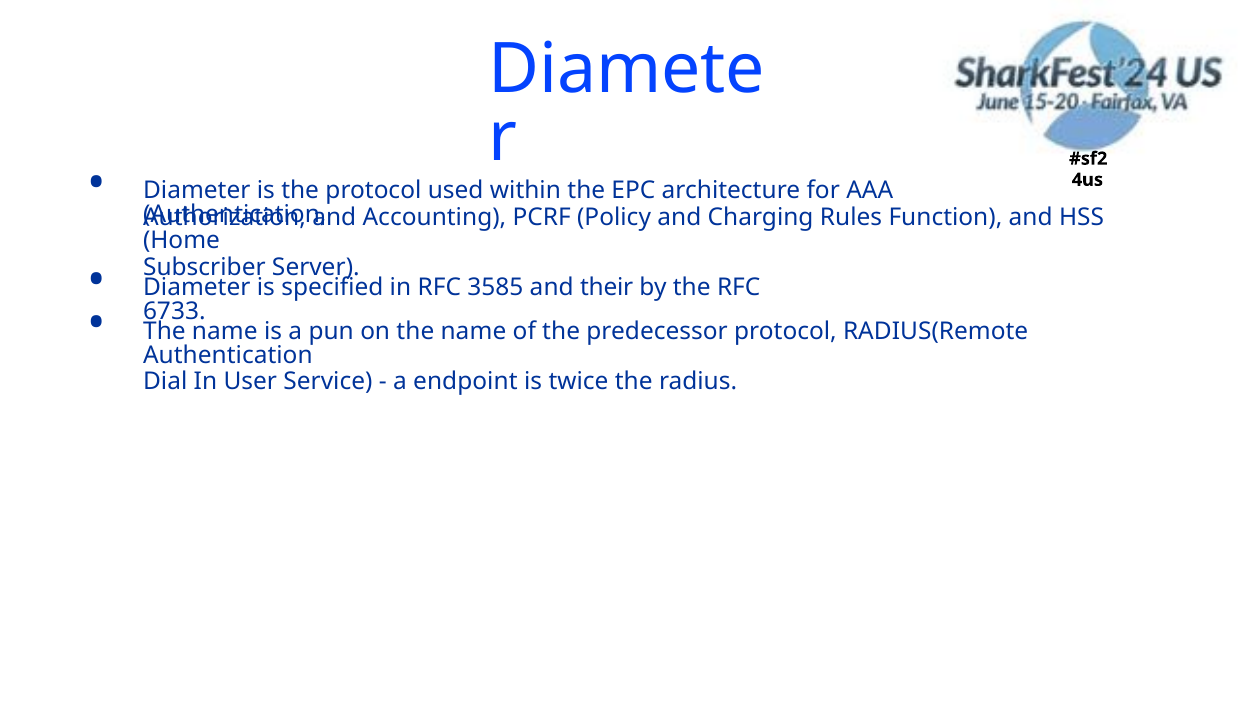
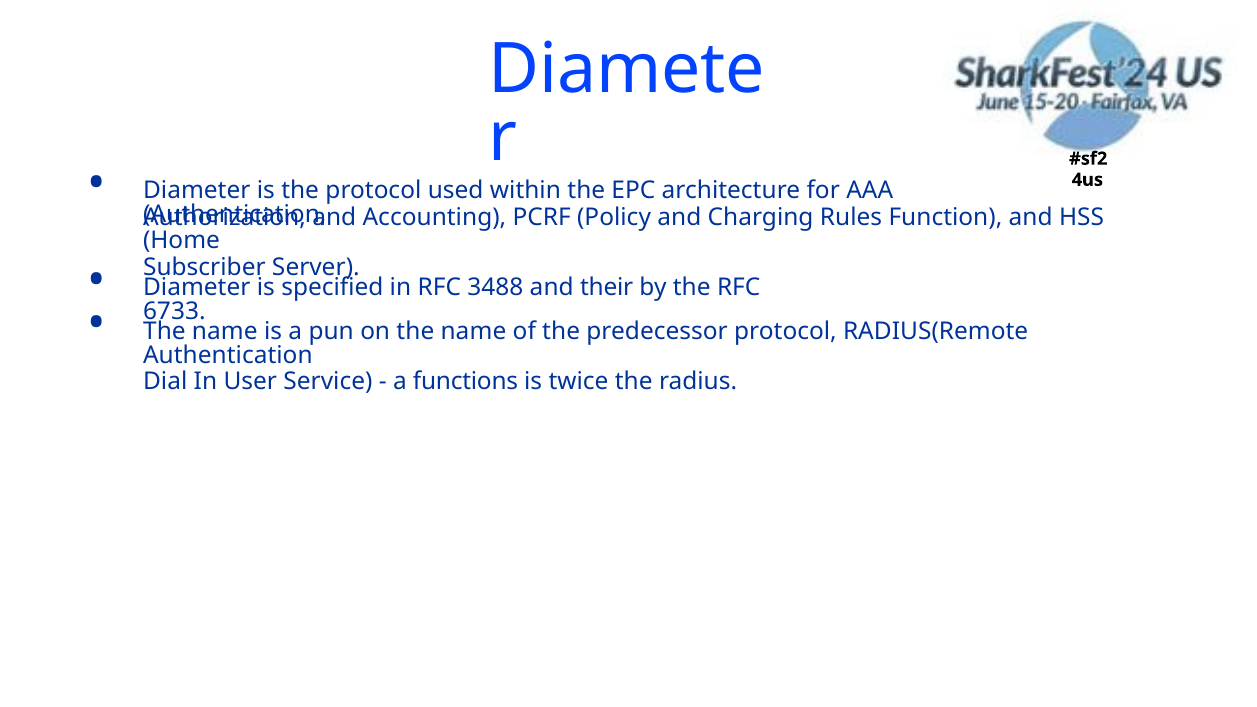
3585: 3585 -> 3488 (495, 287)
endpoint: endpoint -> functions (466, 381)
